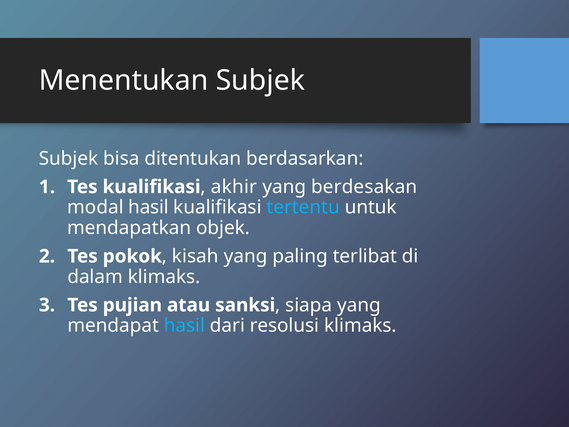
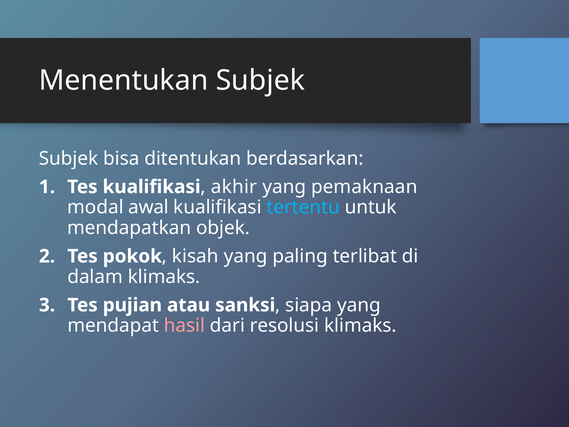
berdesakan: berdesakan -> pemaknaan (364, 187)
modal hasil: hasil -> awal (149, 207)
hasil colour: light blue -> pink (184, 325)
